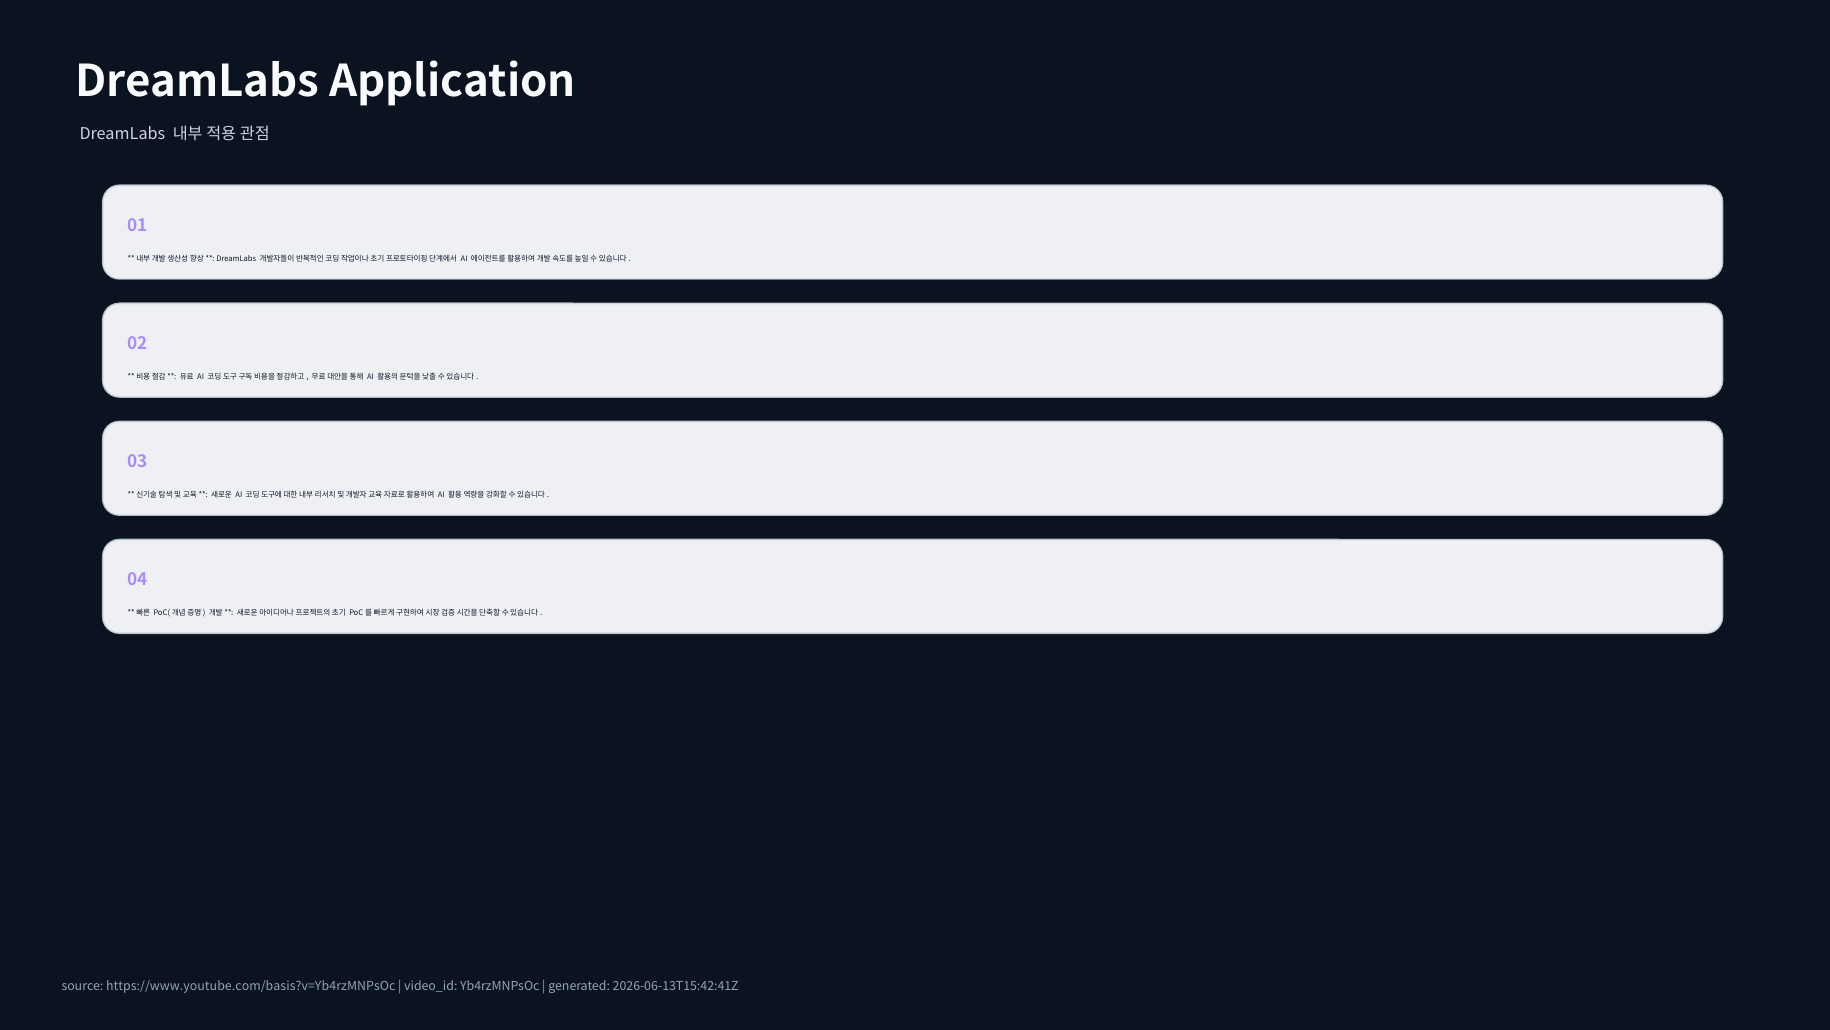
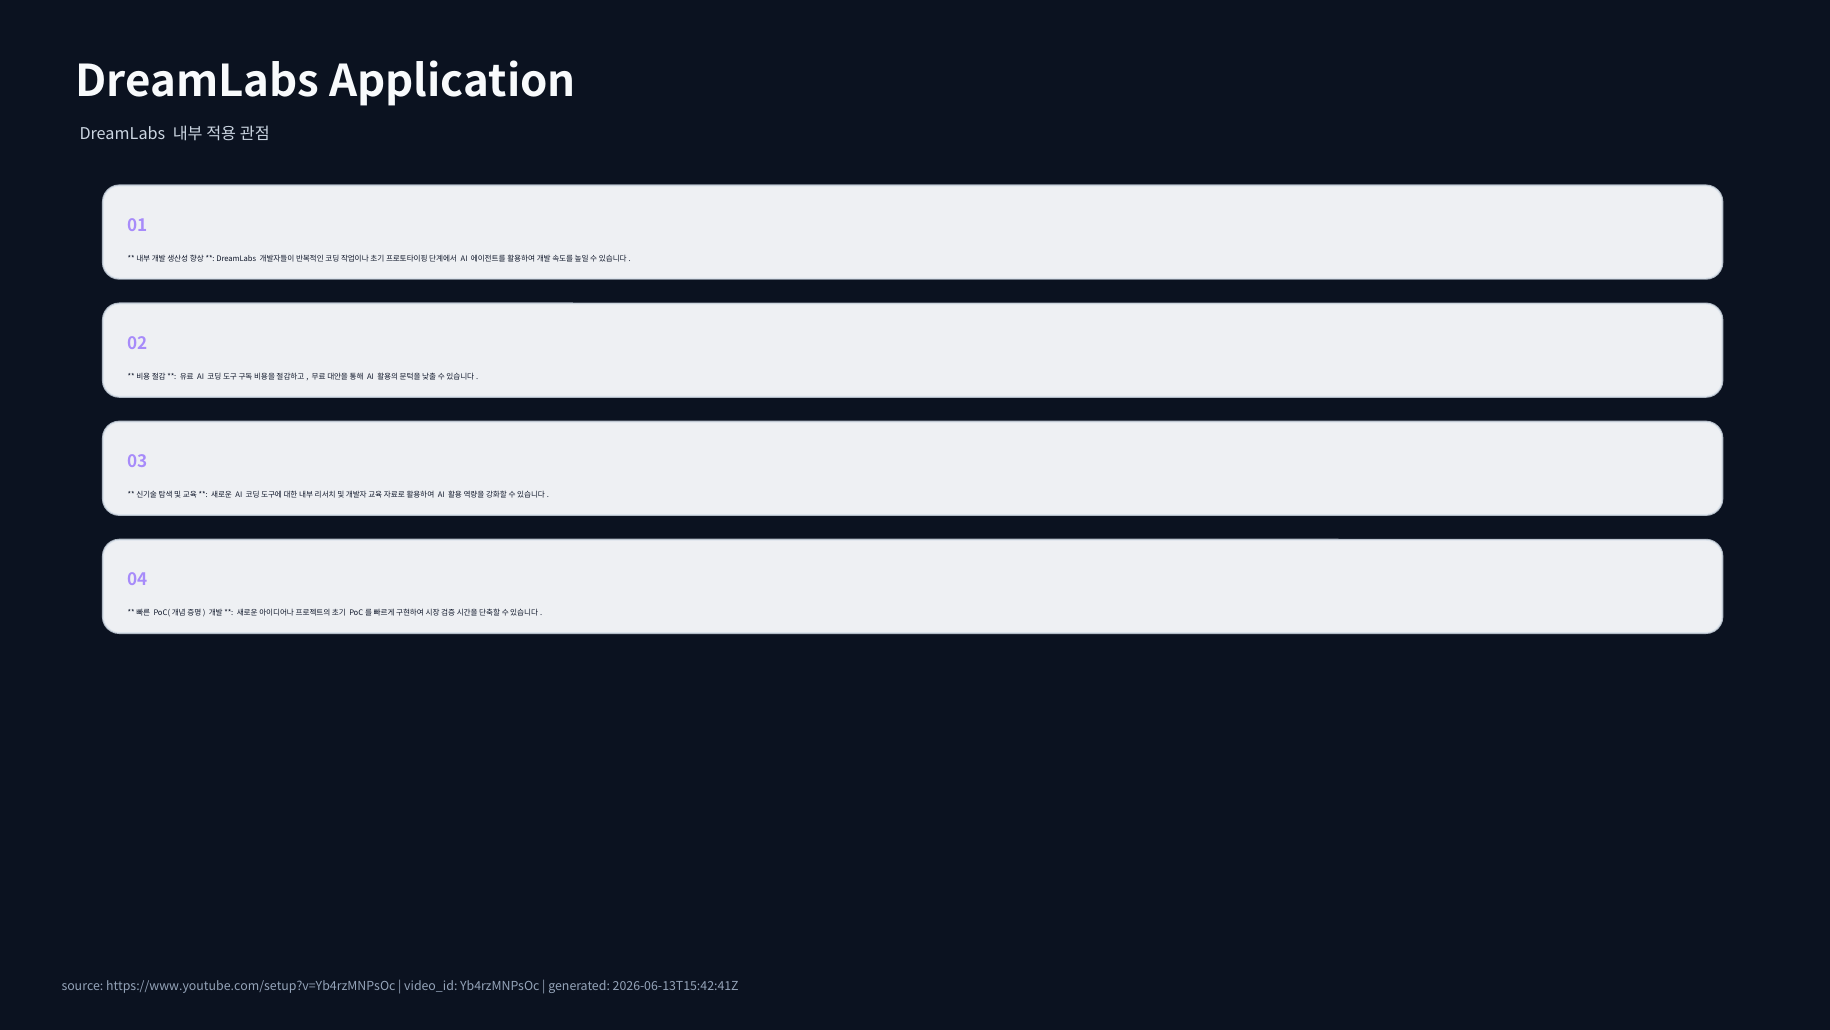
https://www.youtube.com/basis?v=Yb4rzMNPsOc: https://www.youtube.com/basis?v=Yb4rzMNPsOc -> https://www.youtube.com/setup?v=Yb4rzMNPsOc (251, 986)
